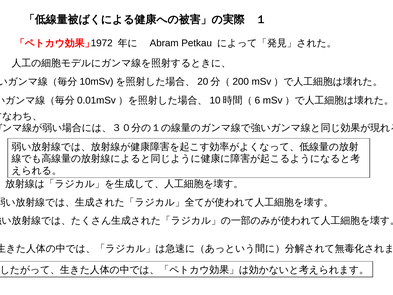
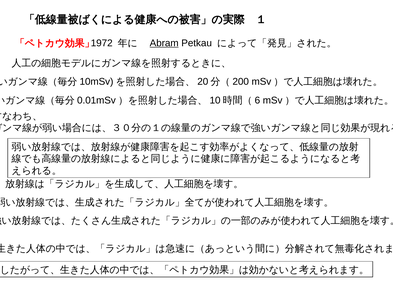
Abram underline: none -> present (164, 43)
